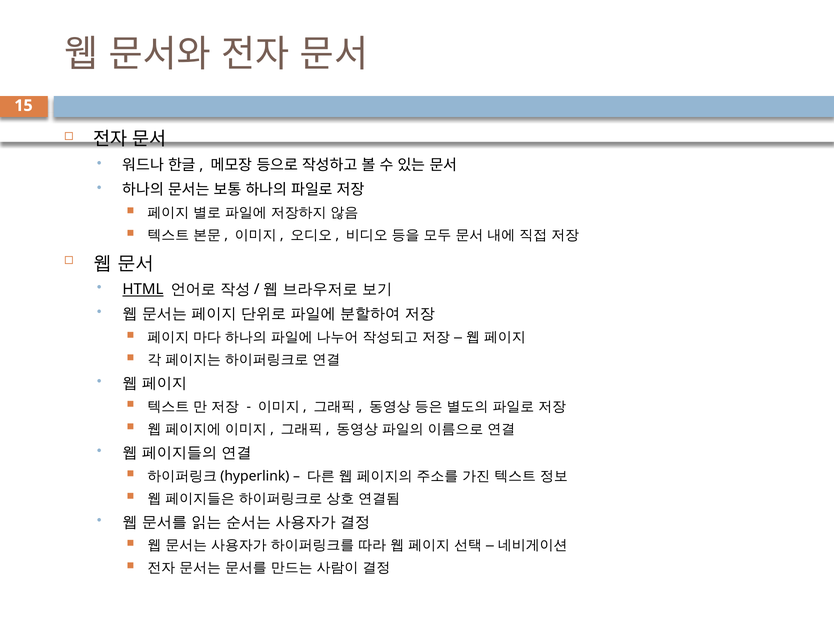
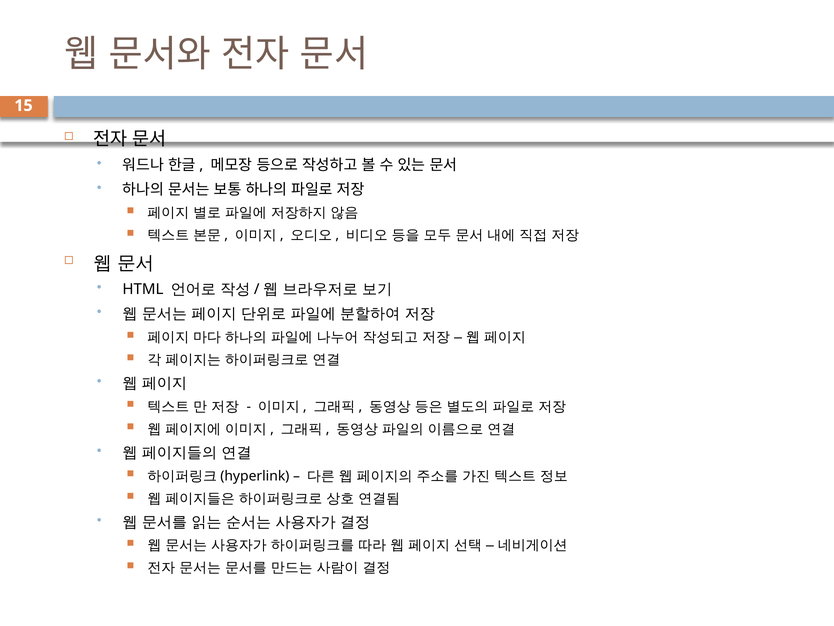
HTML underline: present -> none (143, 289)
